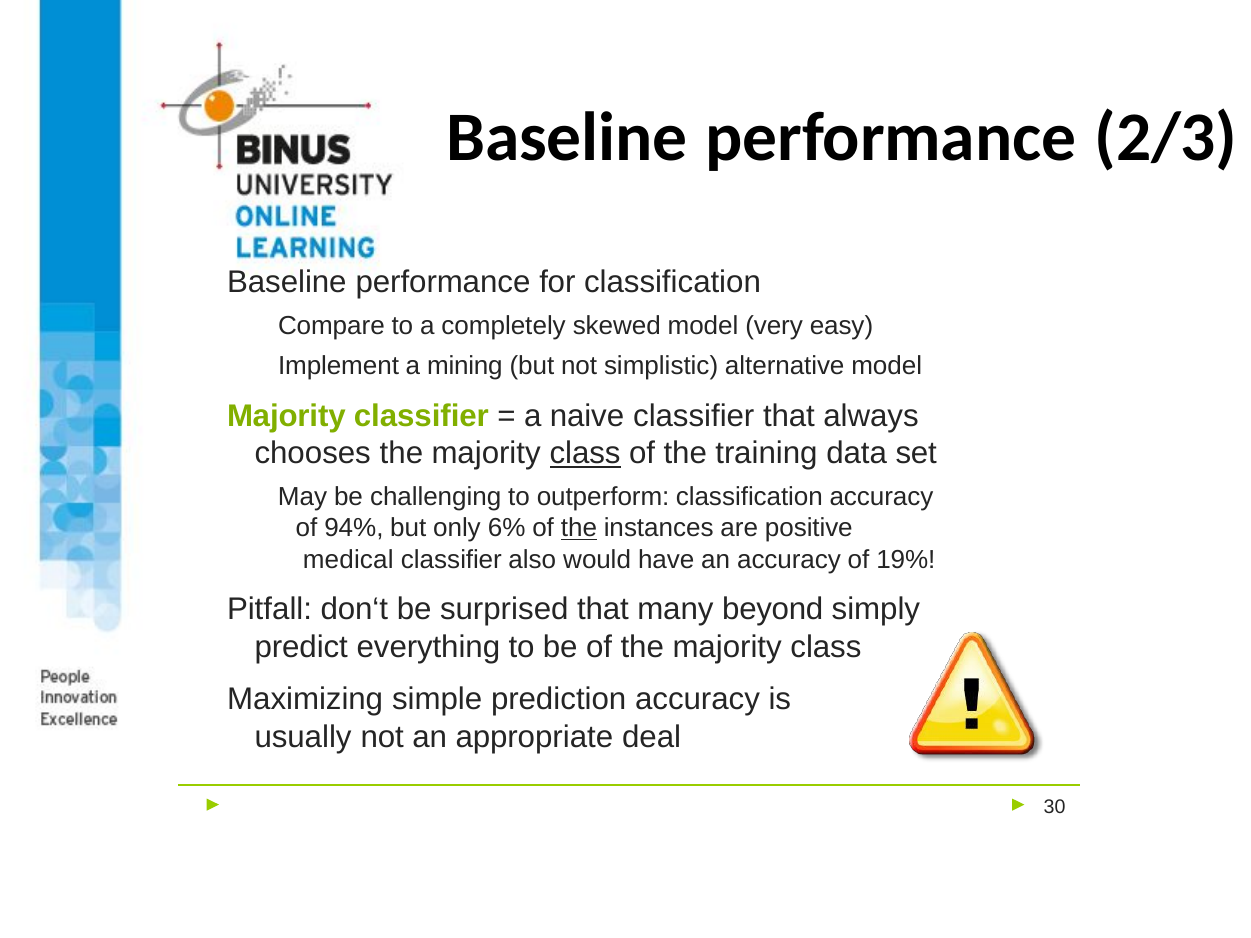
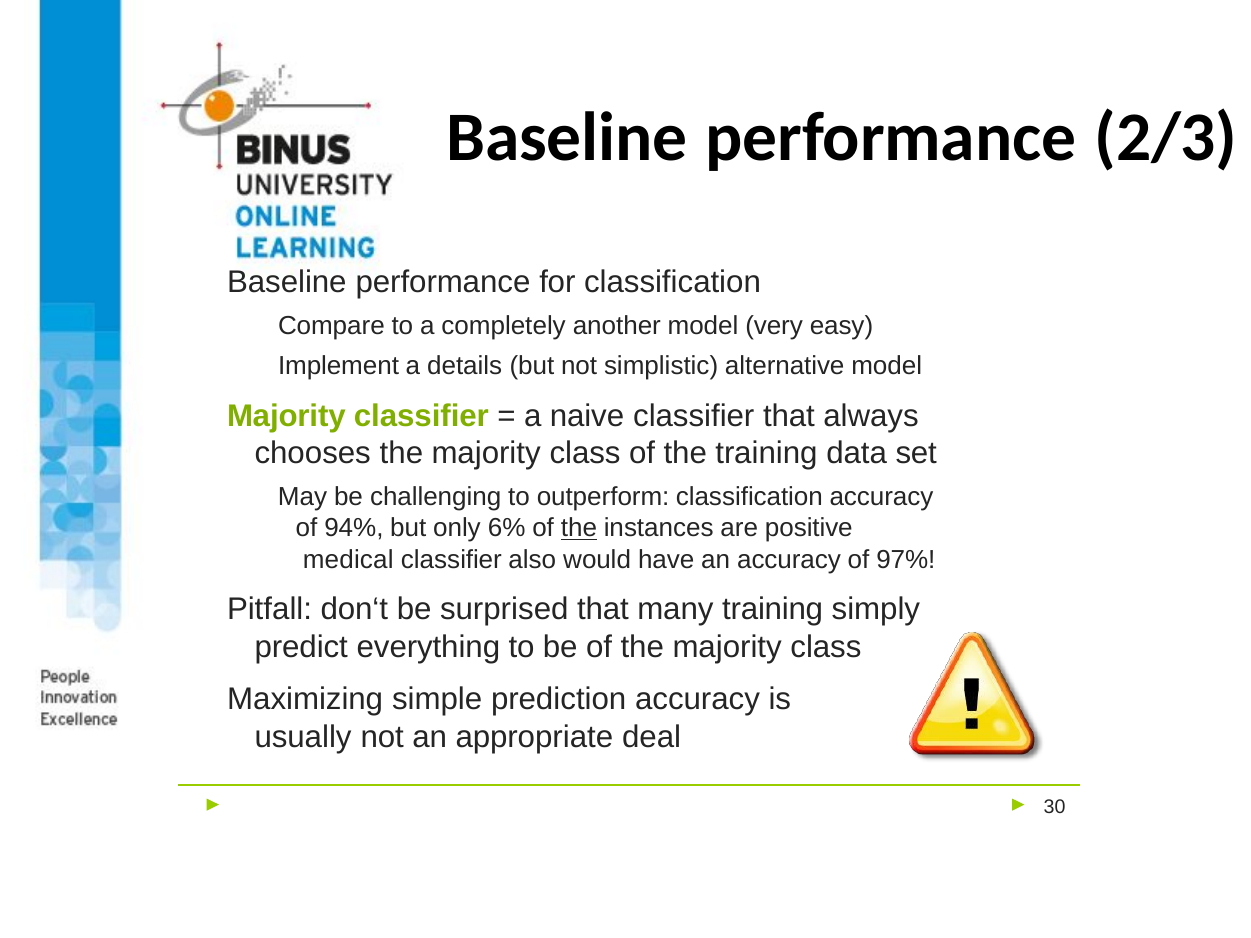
skewed: skewed -> another (617, 326)
mining: mining -> details (465, 366)
class underline: present -> none (585, 454)
19%: 19% -> 97% (906, 560)
many beyond: beyond -> training (773, 609)
